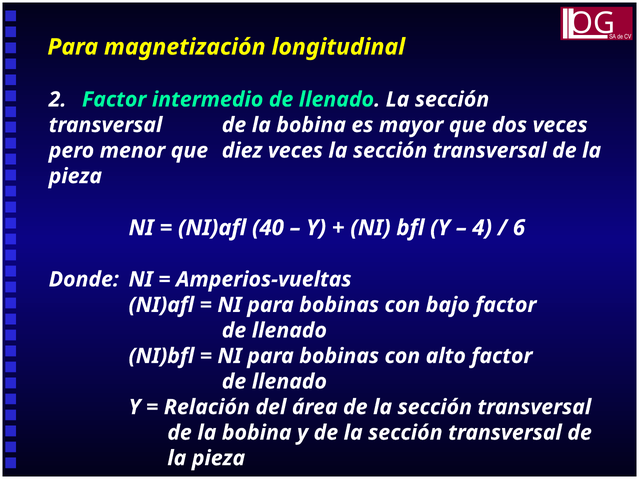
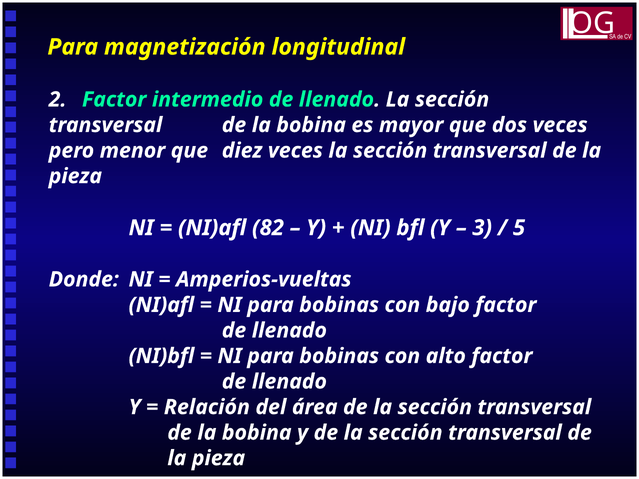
40: 40 -> 82 (268, 228)
4: 4 -> 3 (482, 228)
6: 6 -> 5 (519, 228)
